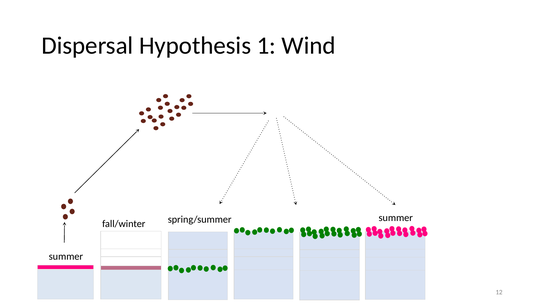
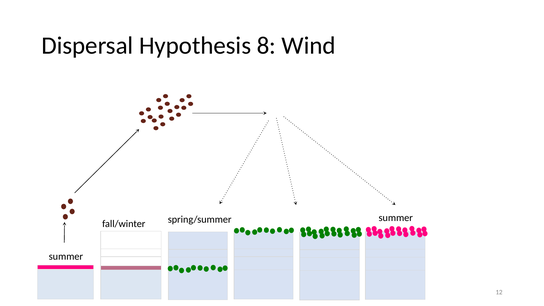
1: 1 -> 8 (266, 46)
